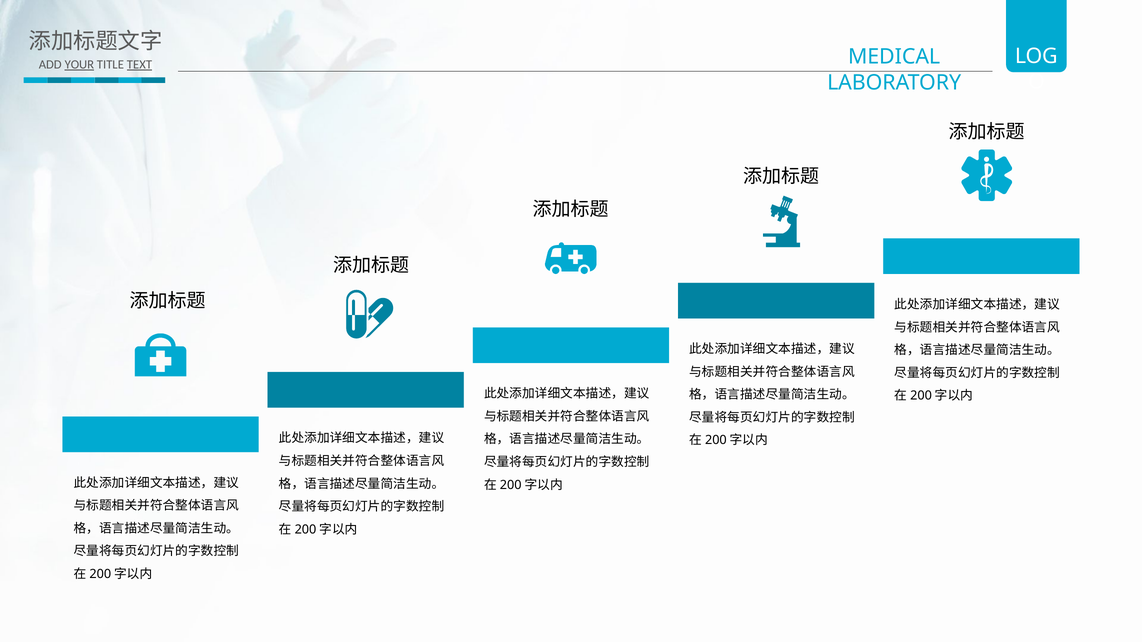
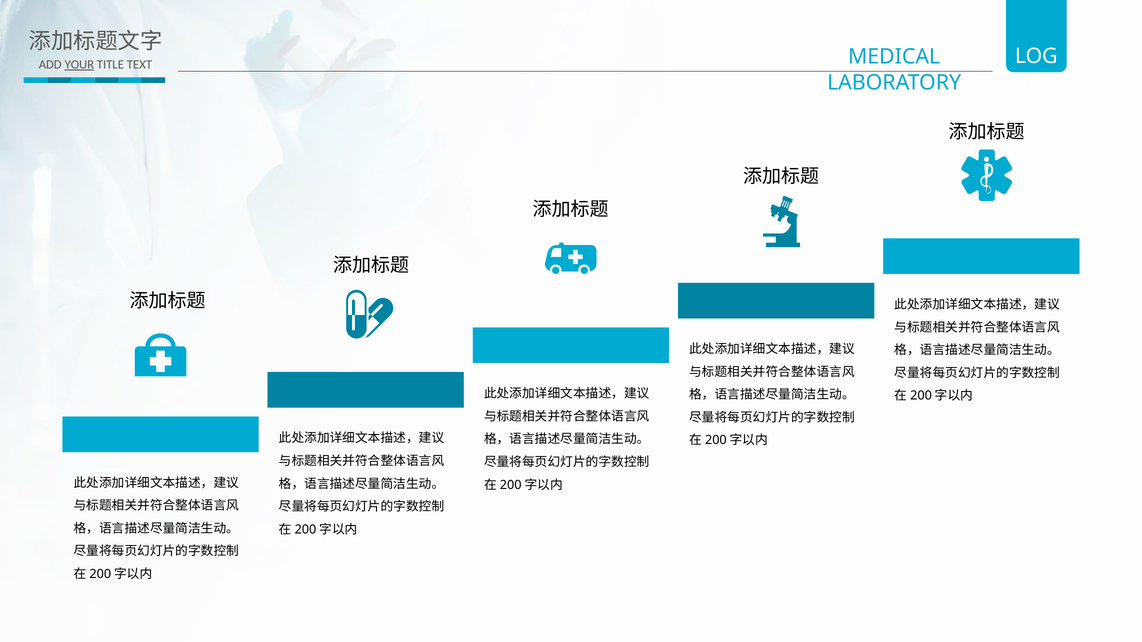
TEXT underline: present -> none (139, 65)
